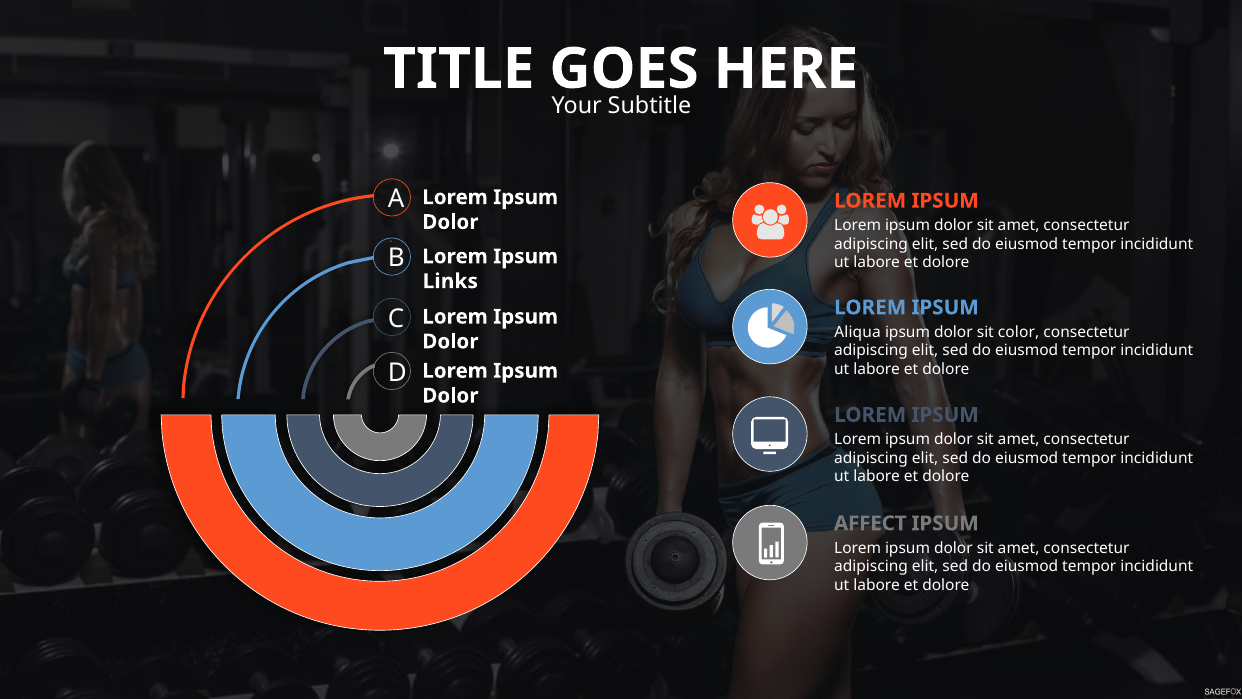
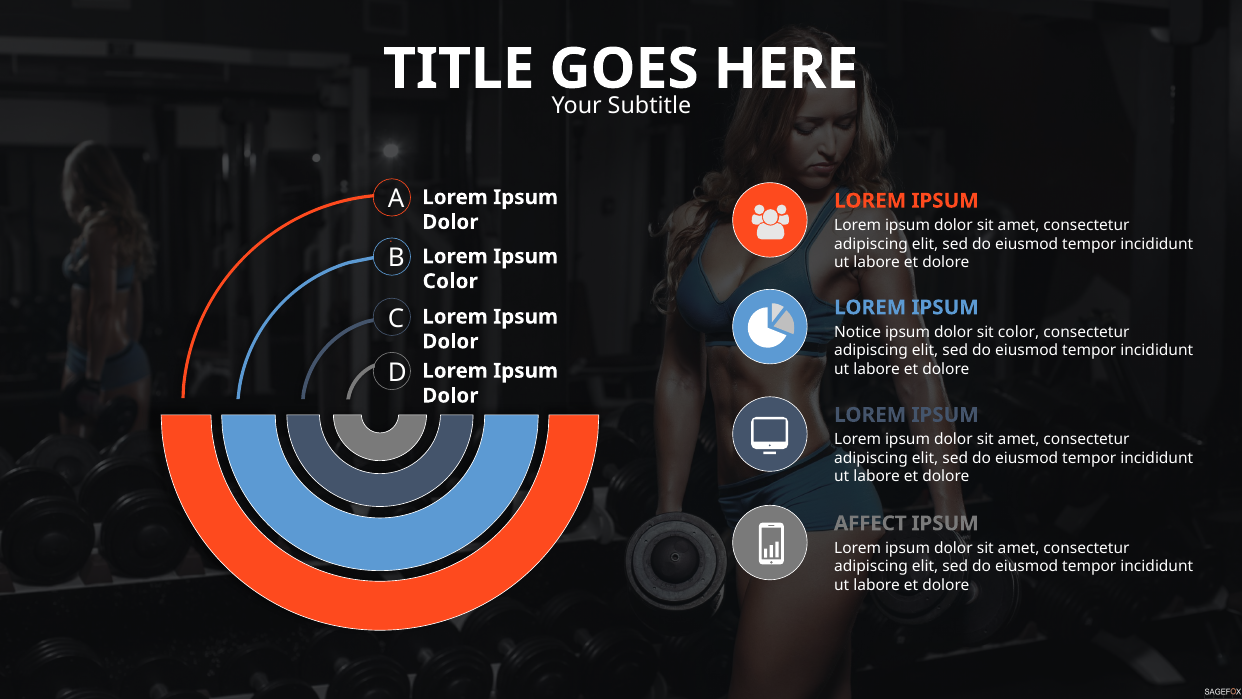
Links: Links -> Color (450, 281)
Aliqua: Aliqua -> Notice (858, 332)
